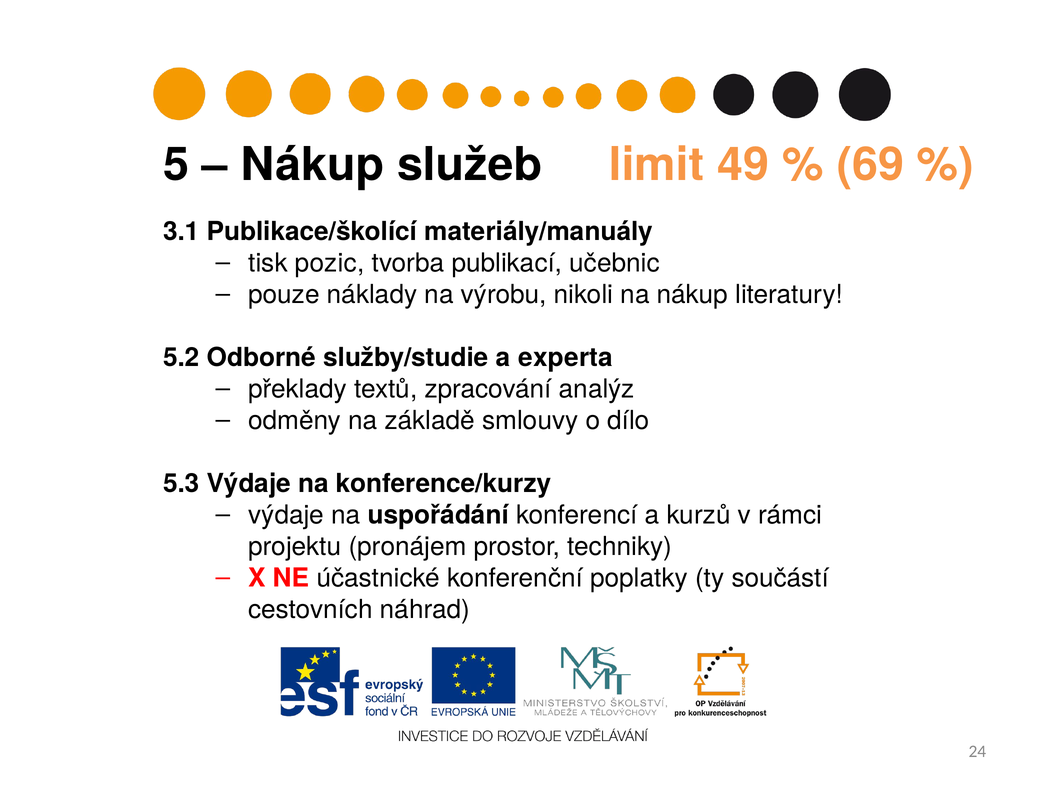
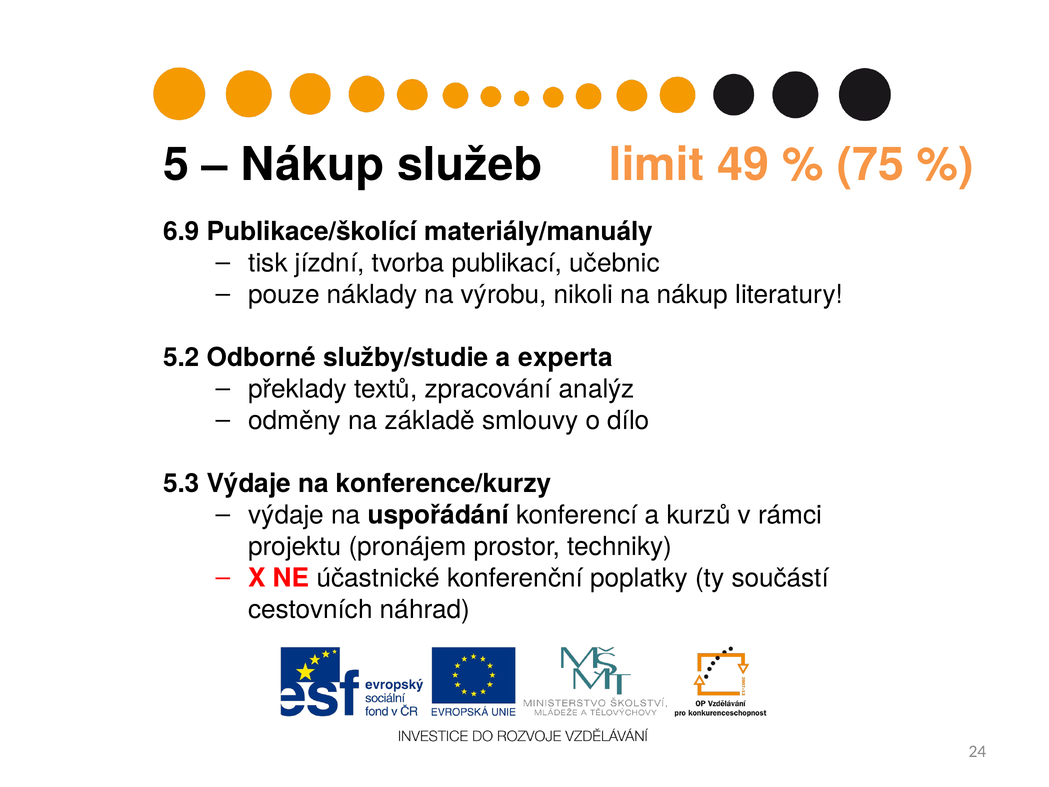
69: 69 -> 75 (870, 165)
3.1: 3.1 -> 6.9 (181, 232)
pozic: pozic -> jízdní (330, 263)
